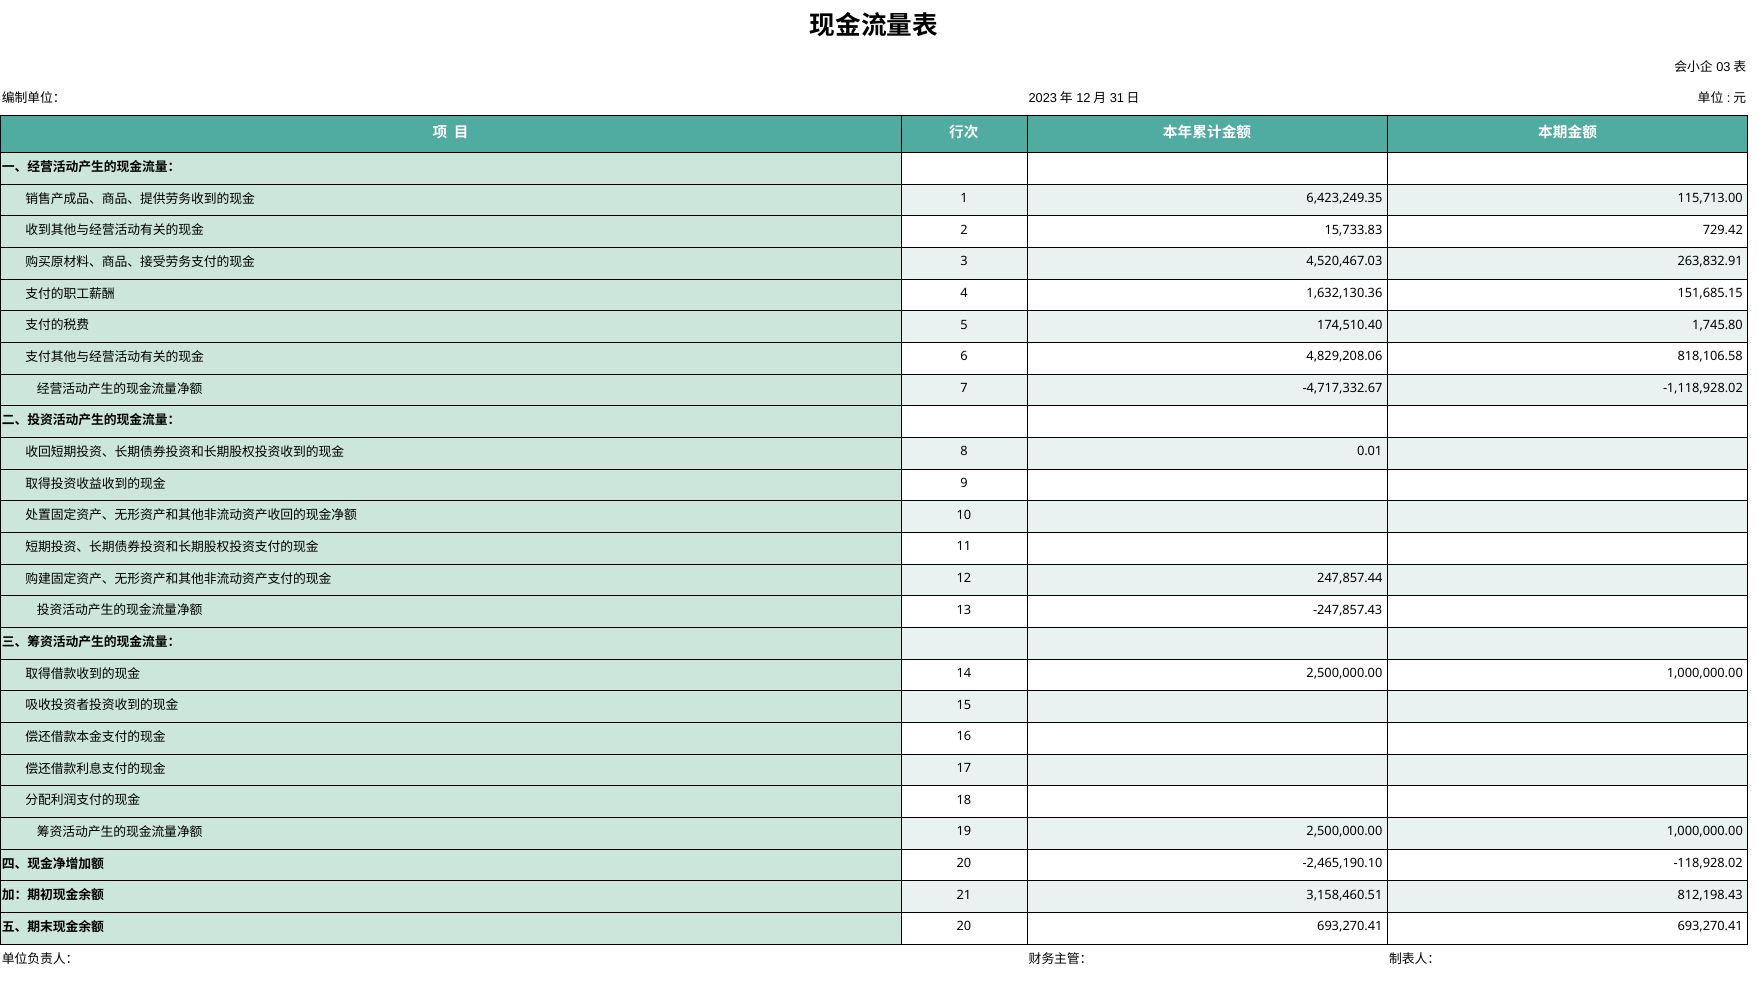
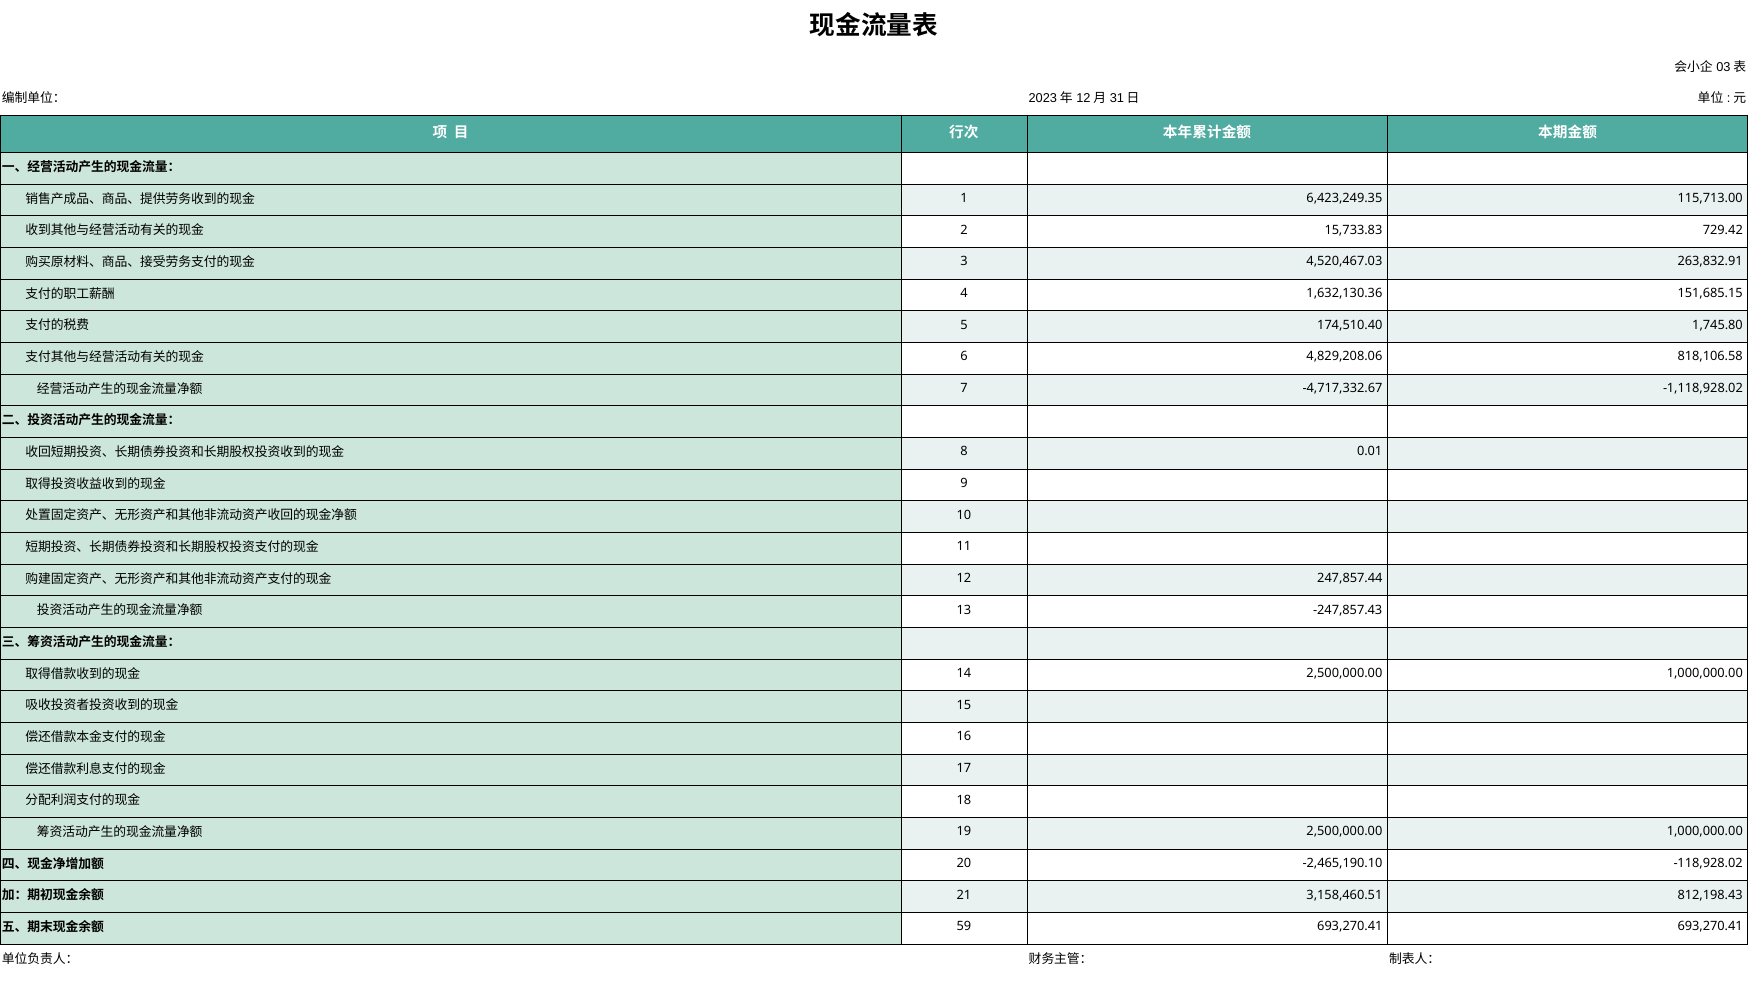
20: 20 -> 59 (964, 926)
